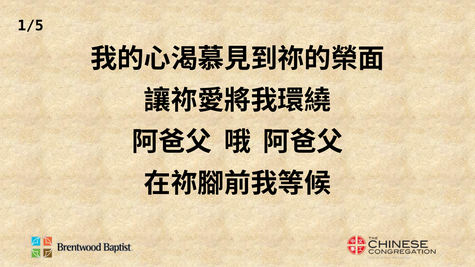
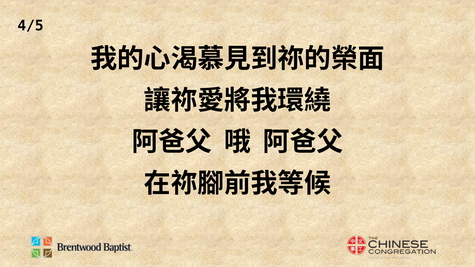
1/5: 1/5 -> 4/5 (30, 26)
